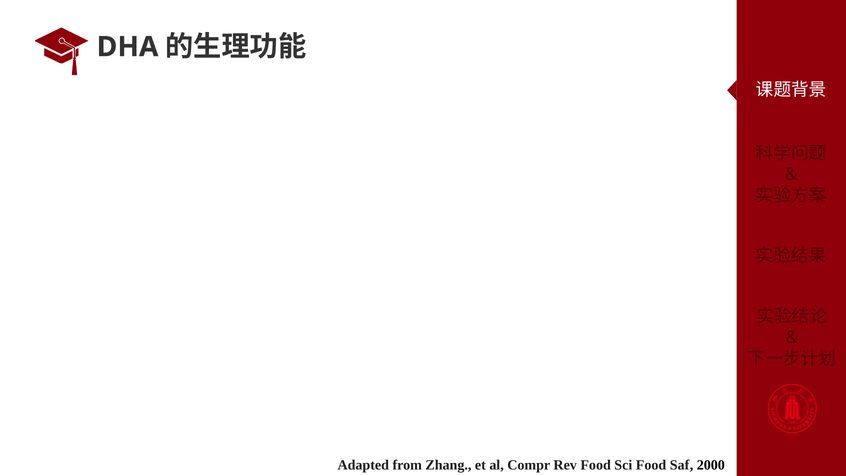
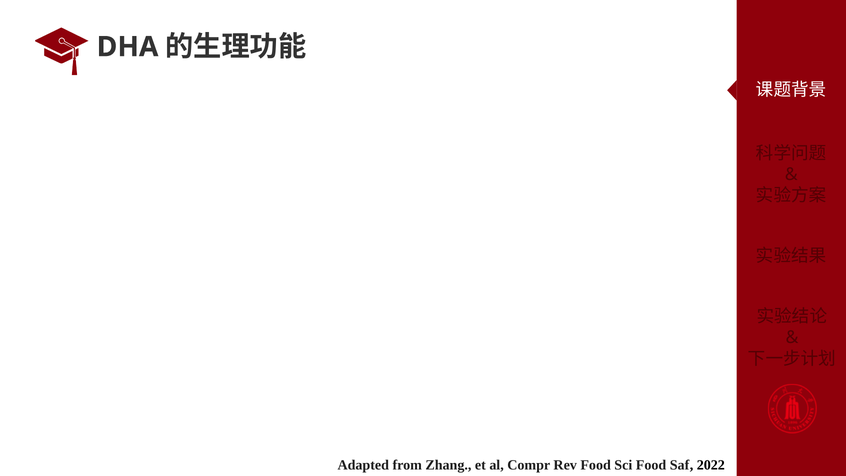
2000: 2000 -> 2022 (711, 465)
